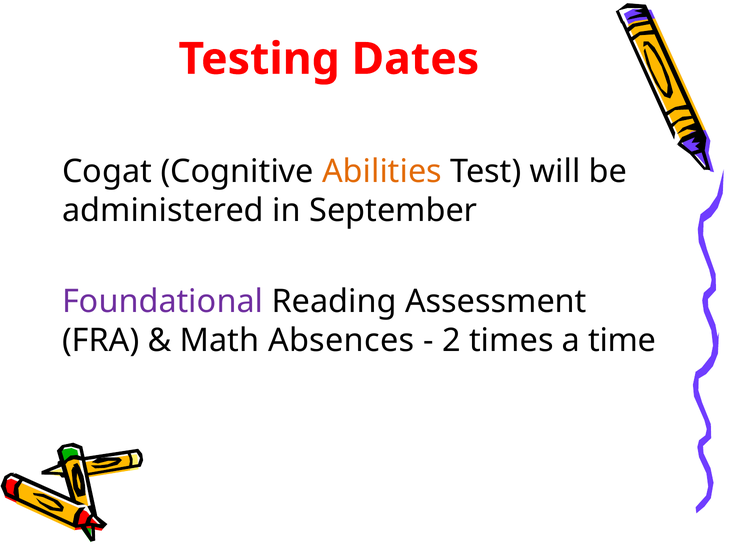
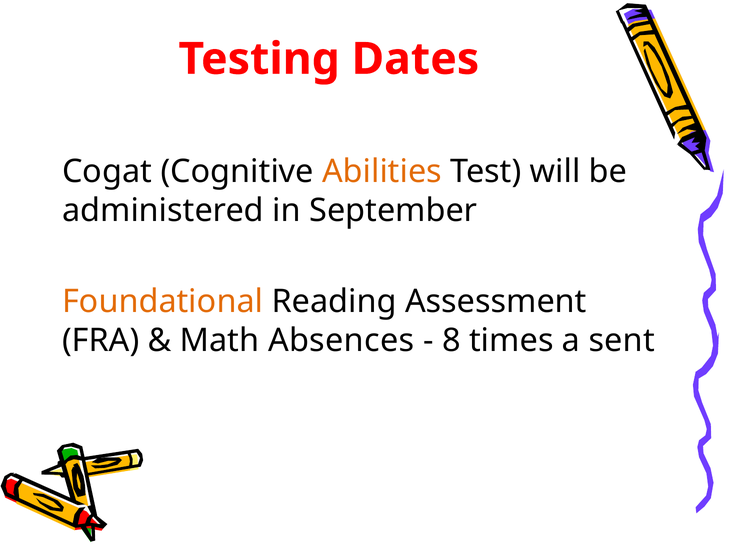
Foundational colour: purple -> orange (163, 301)
2: 2 -> 8 (452, 340)
time: time -> sent (622, 340)
